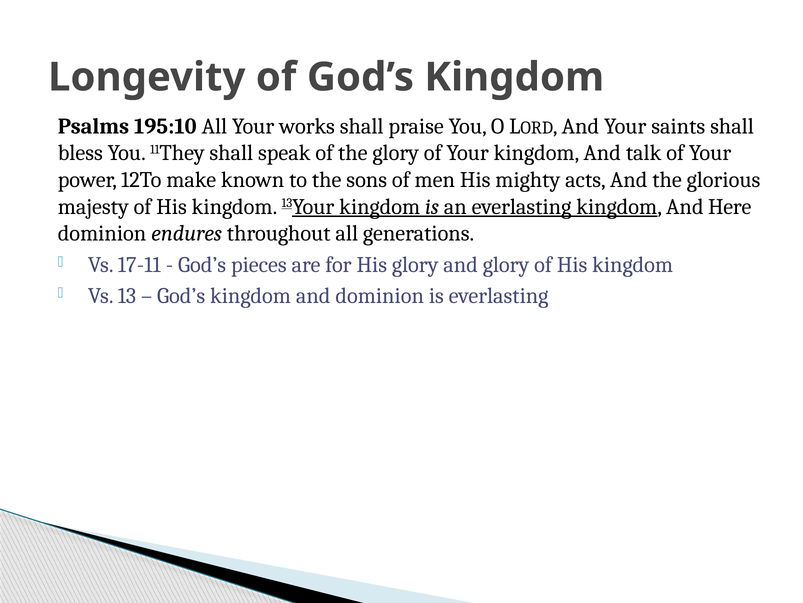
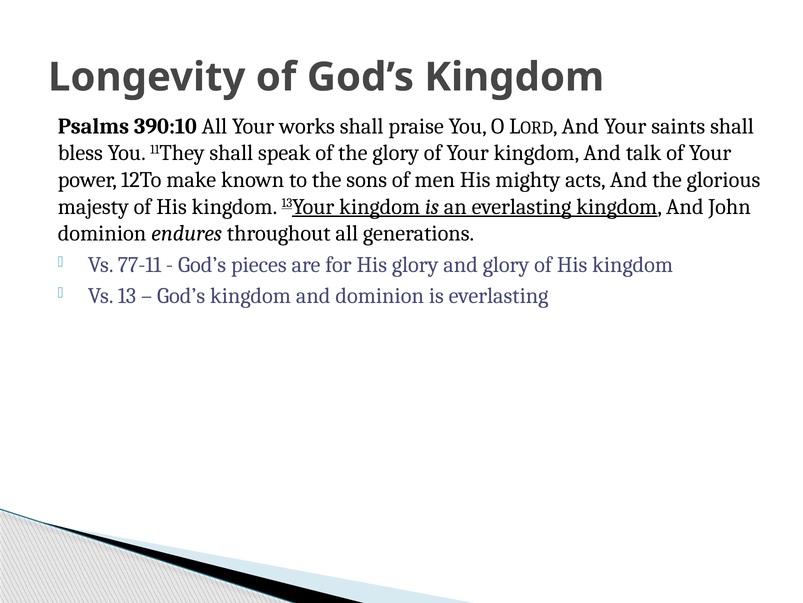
195:10: 195:10 -> 390:10 (165, 126)
Here: Here -> John (730, 206)
17-11: 17-11 -> 77-11 (139, 264)
